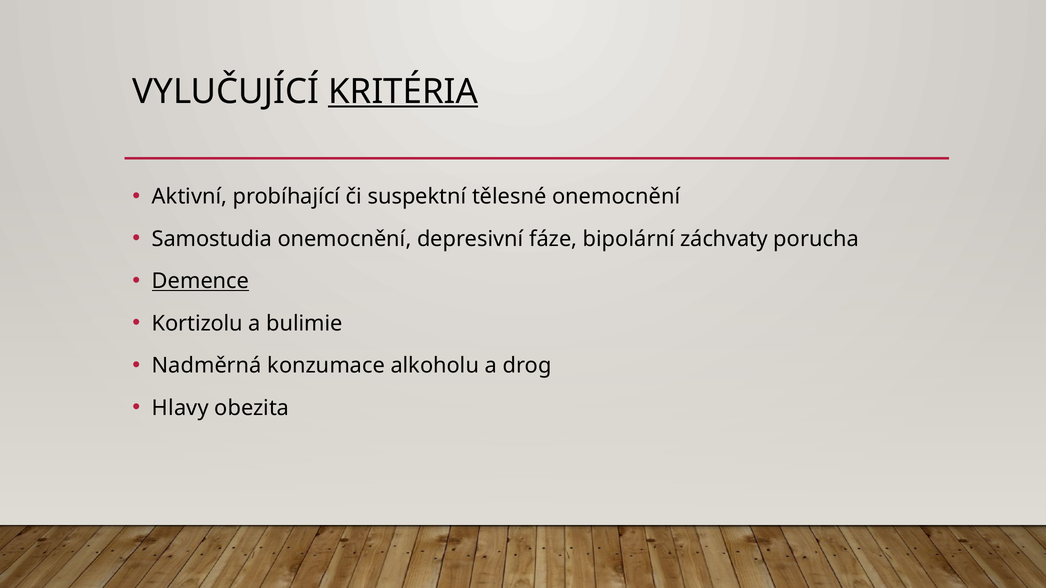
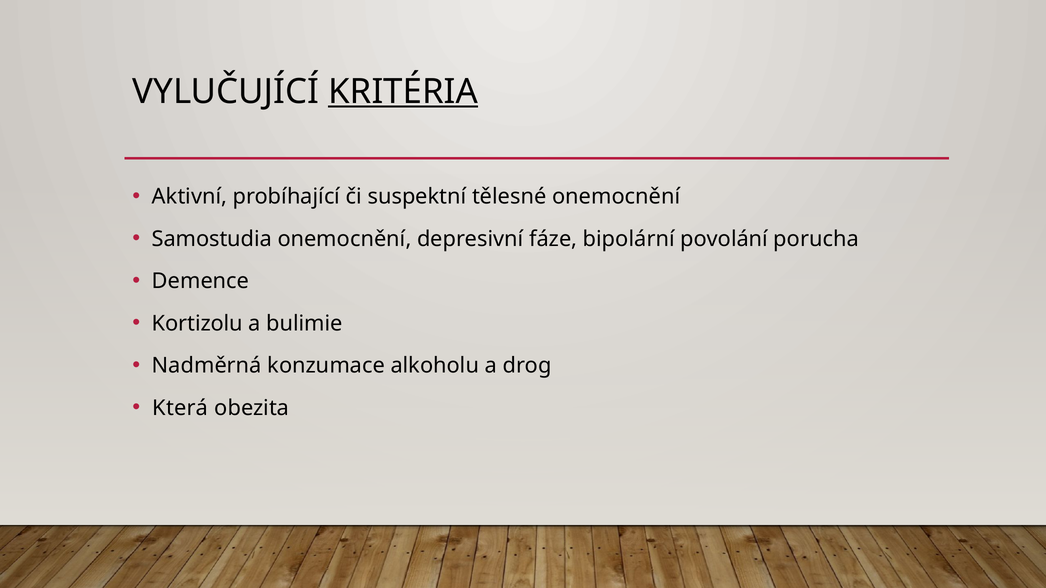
záchvaty: záchvaty -> povolání (724, 239)
Demence underline: present -> none (201, 281)
Hlavy: Hlavy -> Která (180, 408)
